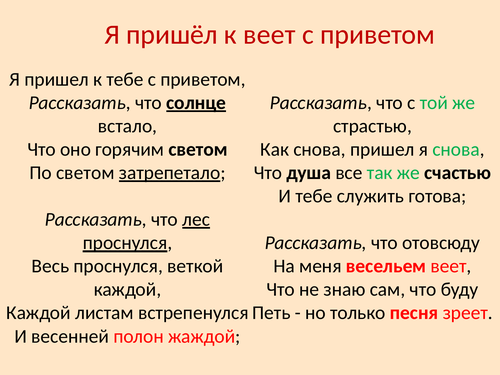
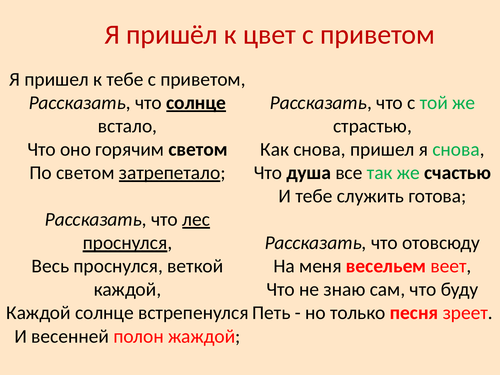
к веет: веет -> цвет (270, 35)
Каждой листам: листам -> солнце (104, 313)
